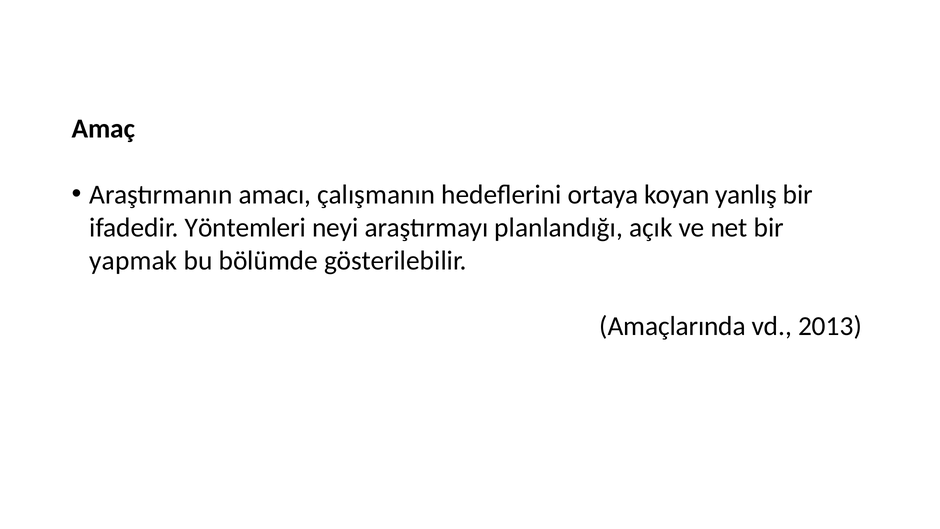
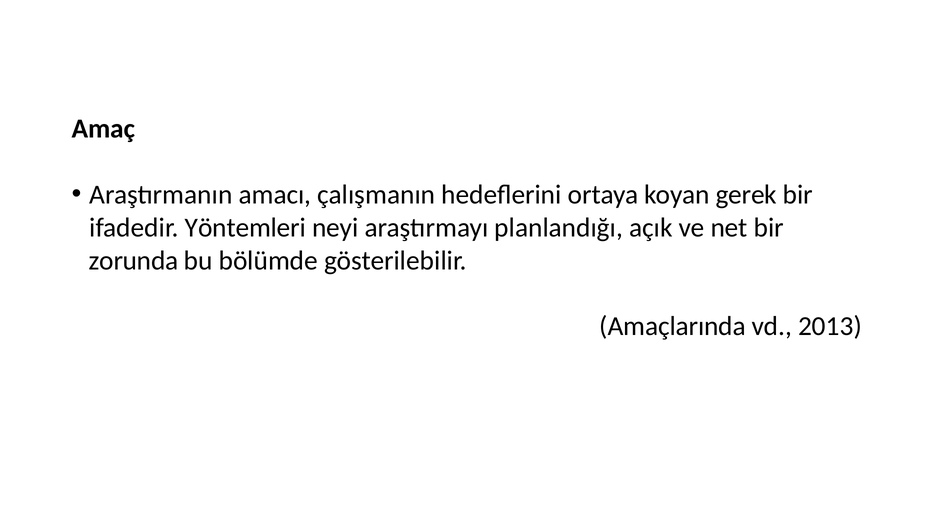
yanlış: yanlış -> gerek (746, 195)
yapmak: yapmak -> zorunda (134, 260)
